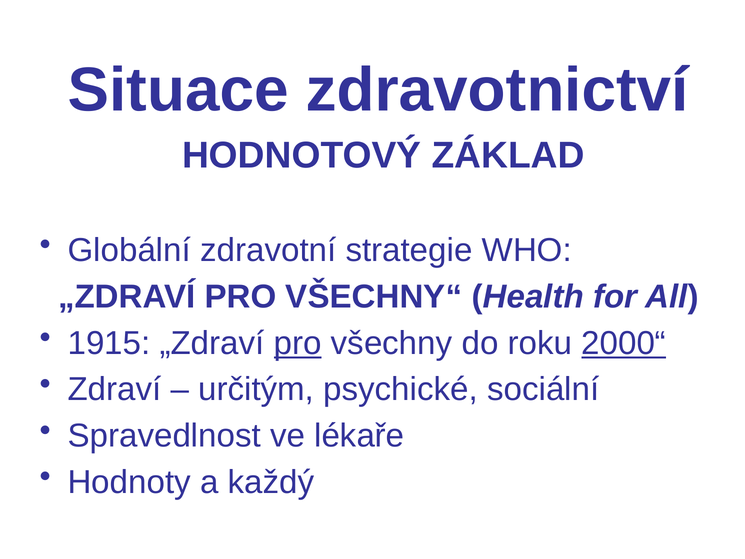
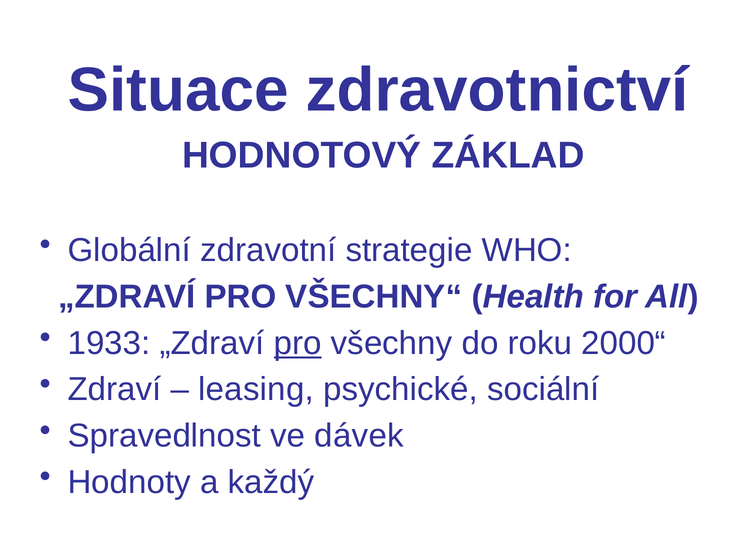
1915: 1915 -> 1933 (109, 343)
2000“ underline: present -> none (624, 343)
určitým: určitým -> leasing (256, 389)
lékaře: lékaře -> dávek (359, 436)
